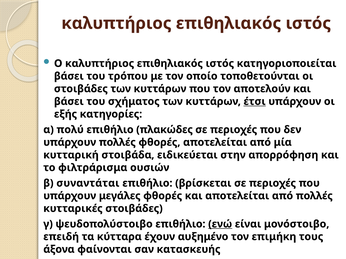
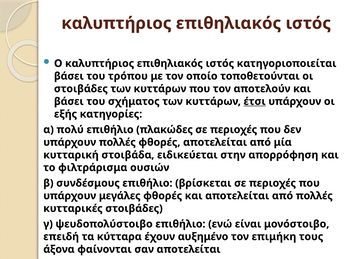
συναντάται: συναντάται -> συνδέσμους (88, 183)
ενώ underline: present -> none (220, 224)
σαν κατασκευής: κατασκευής -> αποτελείται (189, 250)
